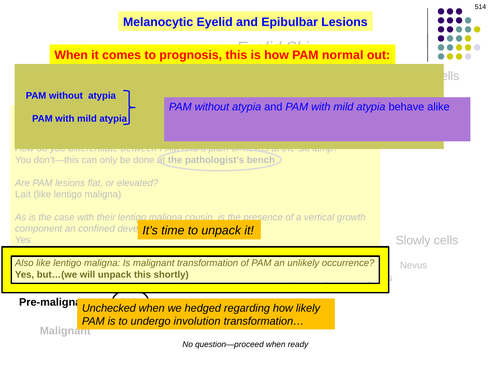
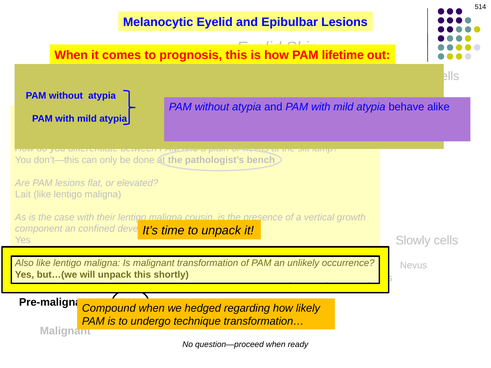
normal: normal -> lifetime (343, 55)
Unchecked: Unchecked -> Compound (109, 308)
involution: involution -> technique (197, 321)
